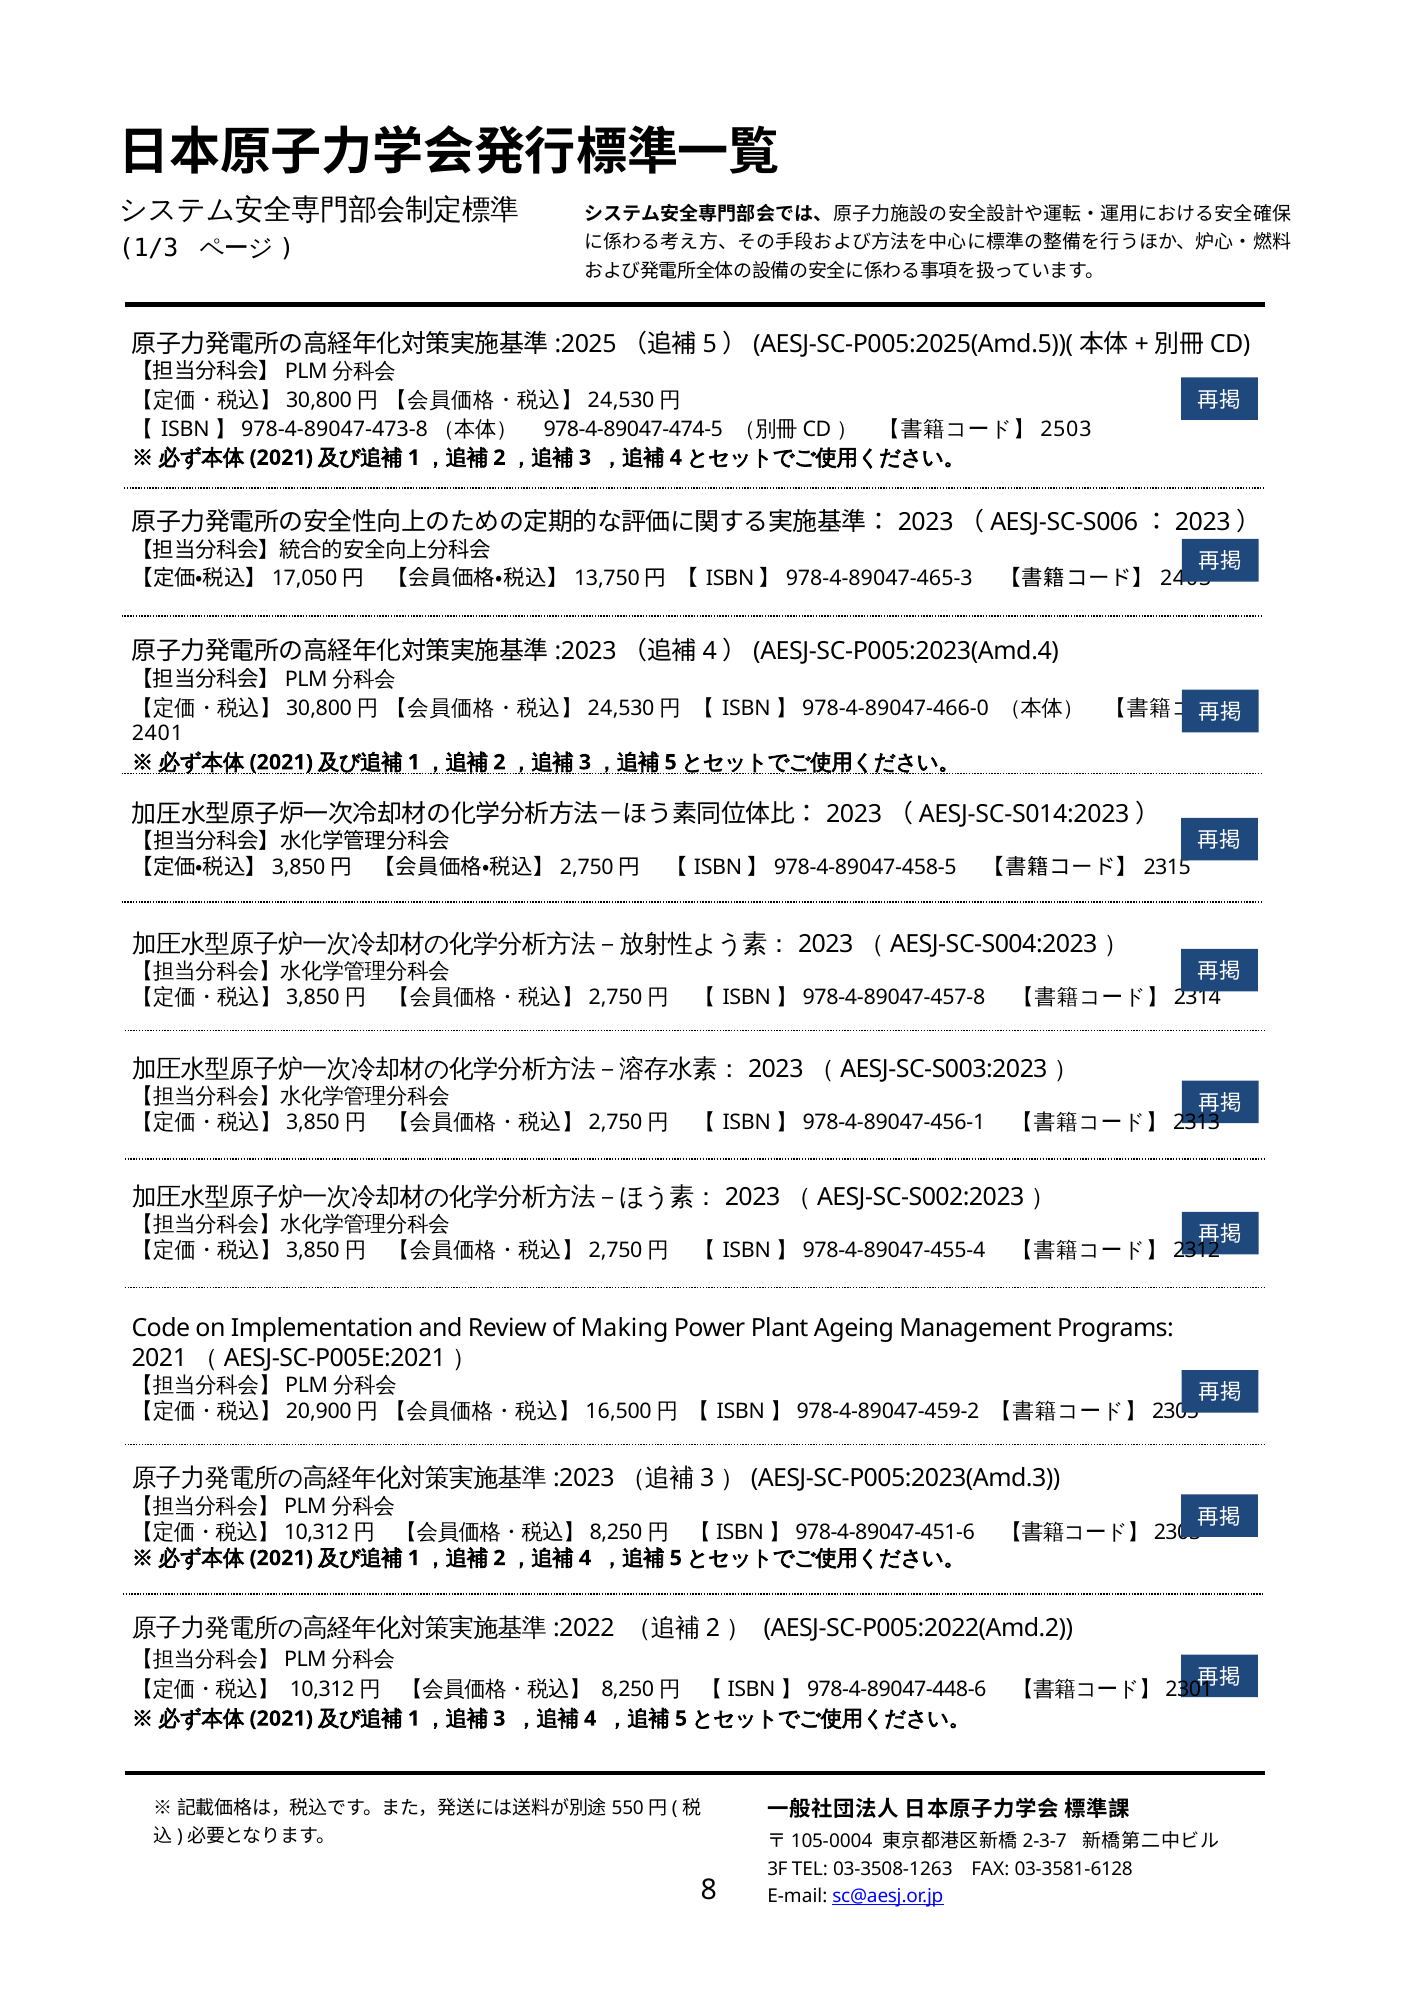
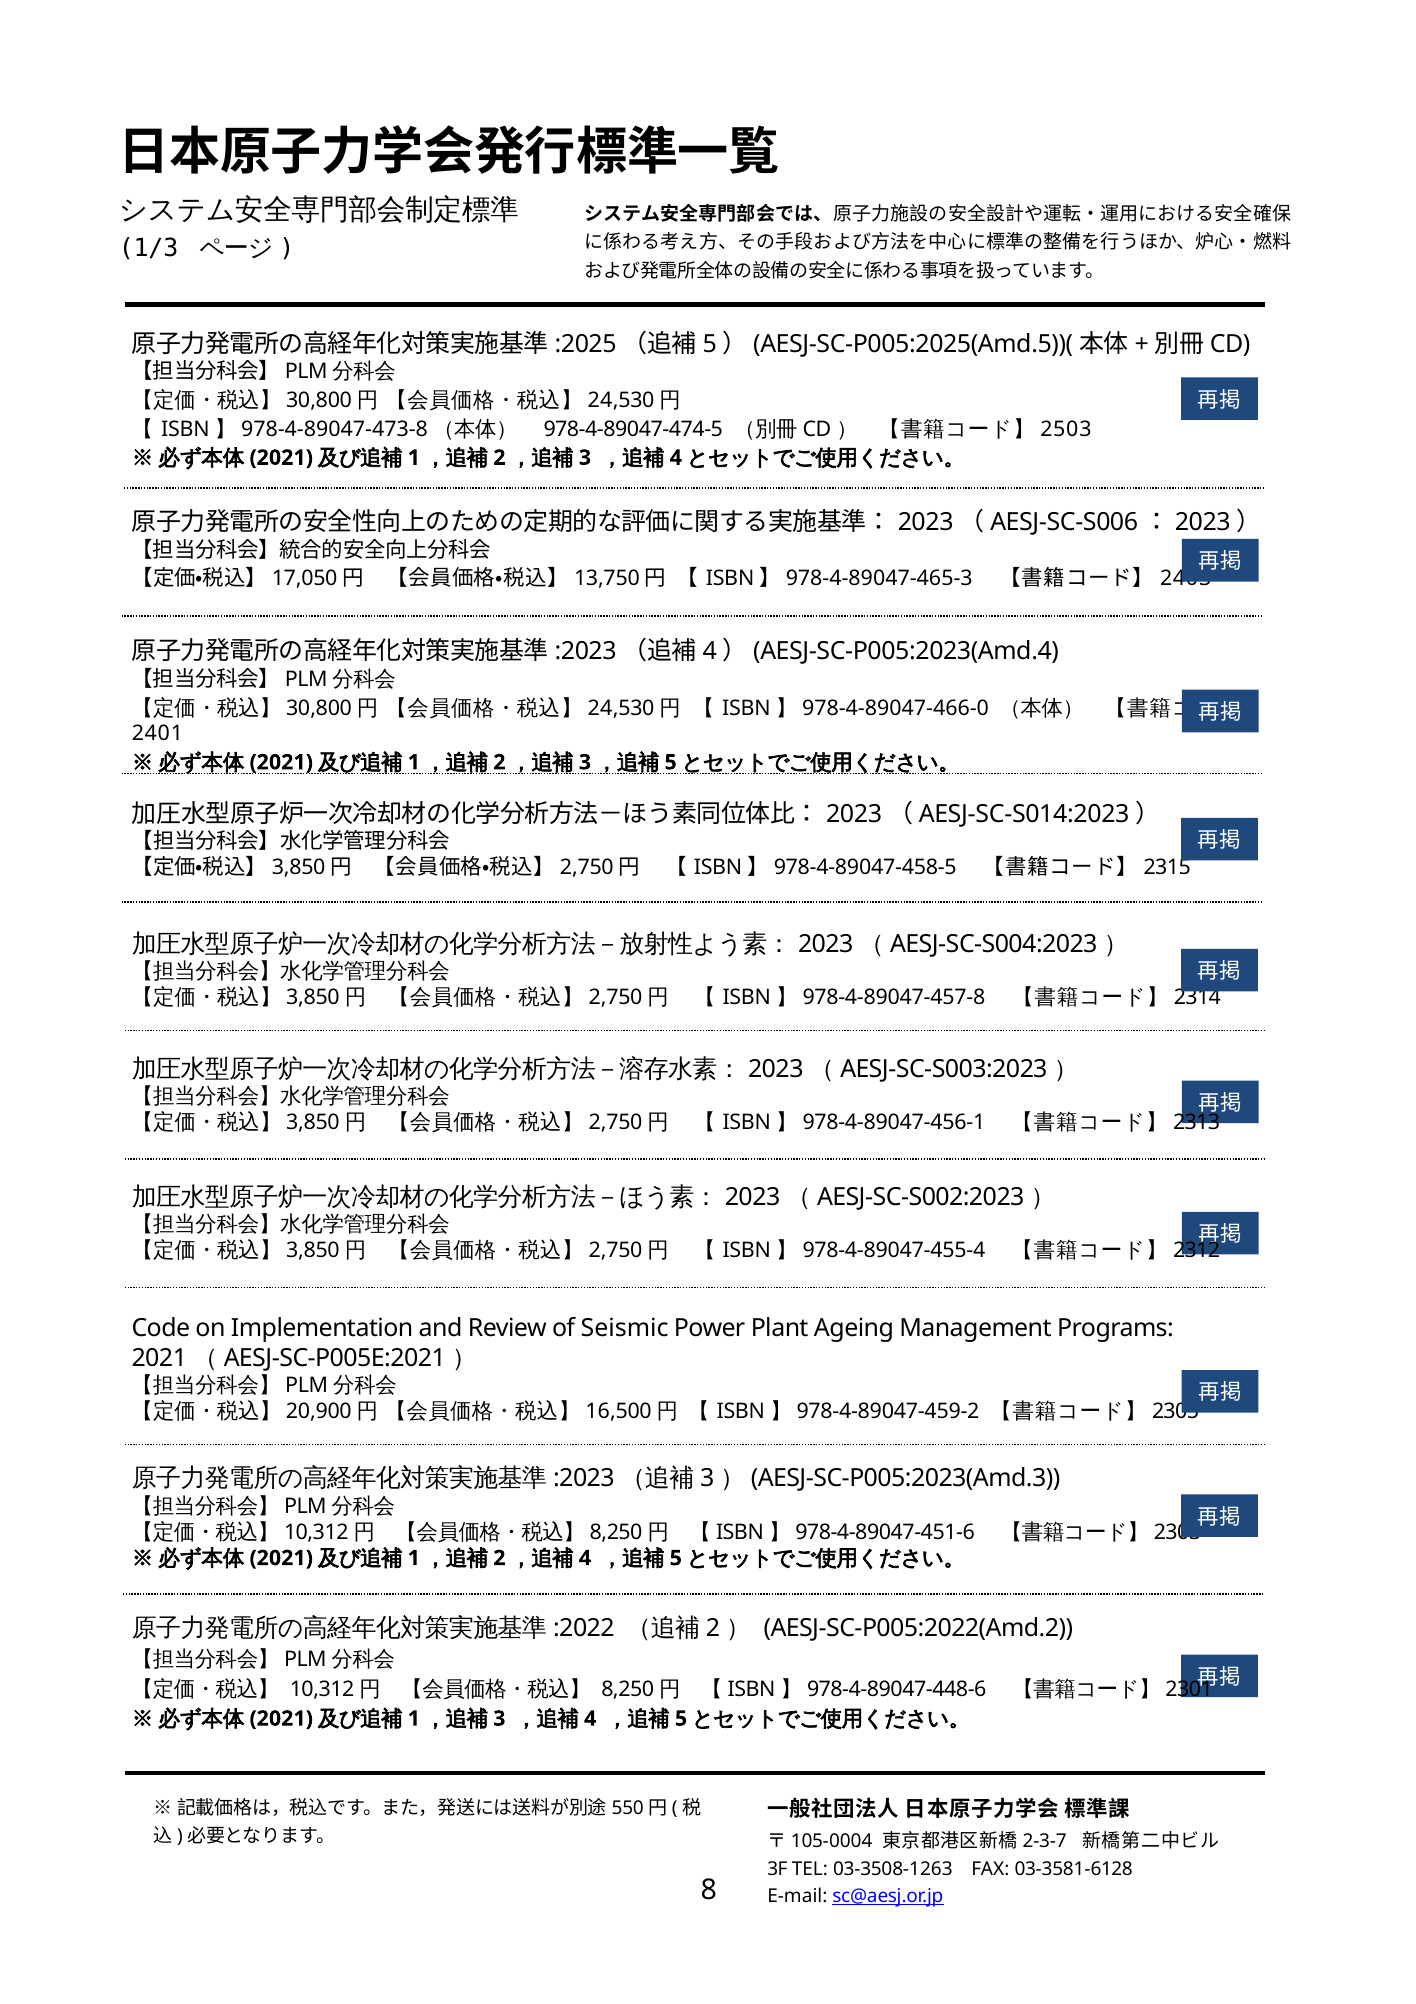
Making: Making -> Seismic (625, 1328)
